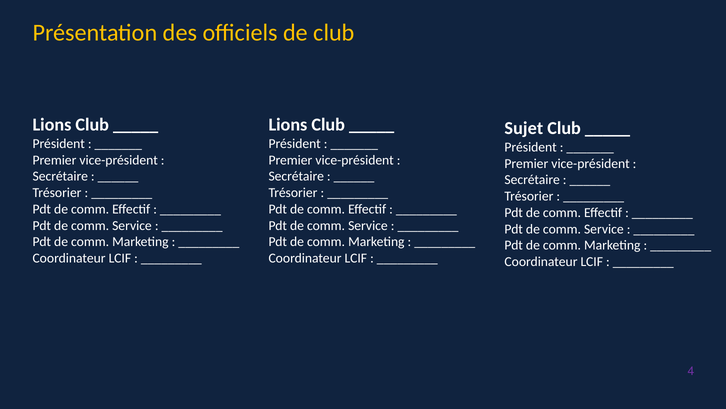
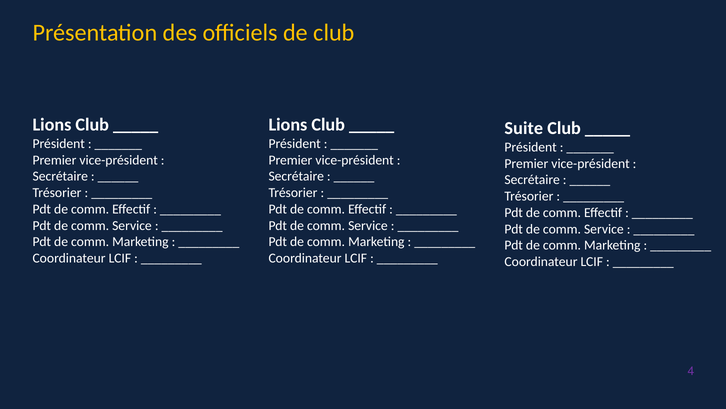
Sujet: Sujet -> Suite (524, 128)
